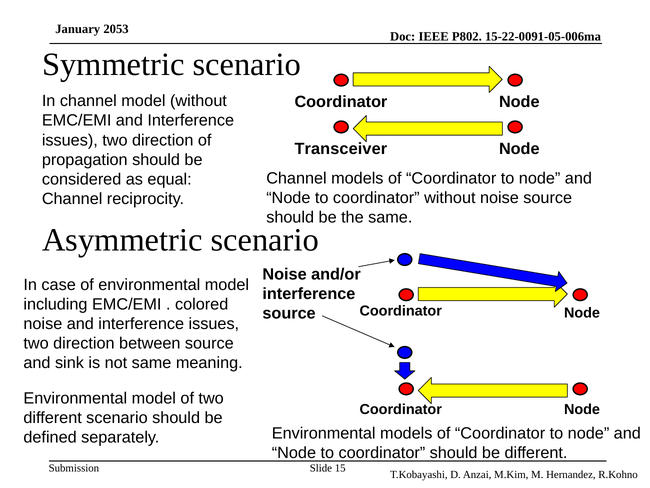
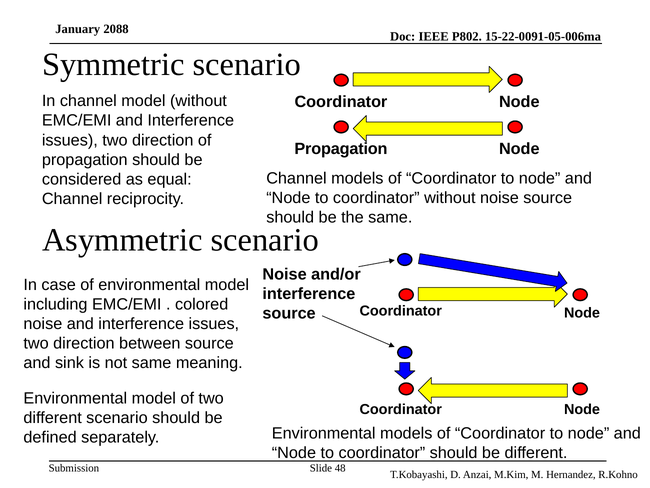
2053: 2053 -> 2088 (116, 29)
Transceiver: Transceiver -> Propagation (341, 149)
15: 15 -> 48 (340, 468)
